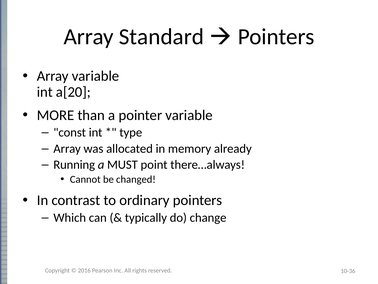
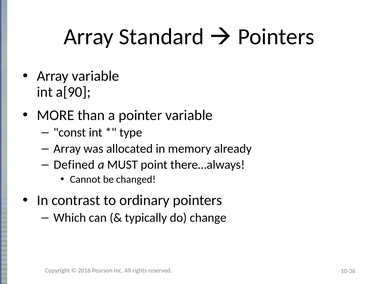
a[20: a[20 -> a[90 (73, 92)
Running: Running -> Defined (74, 165)
